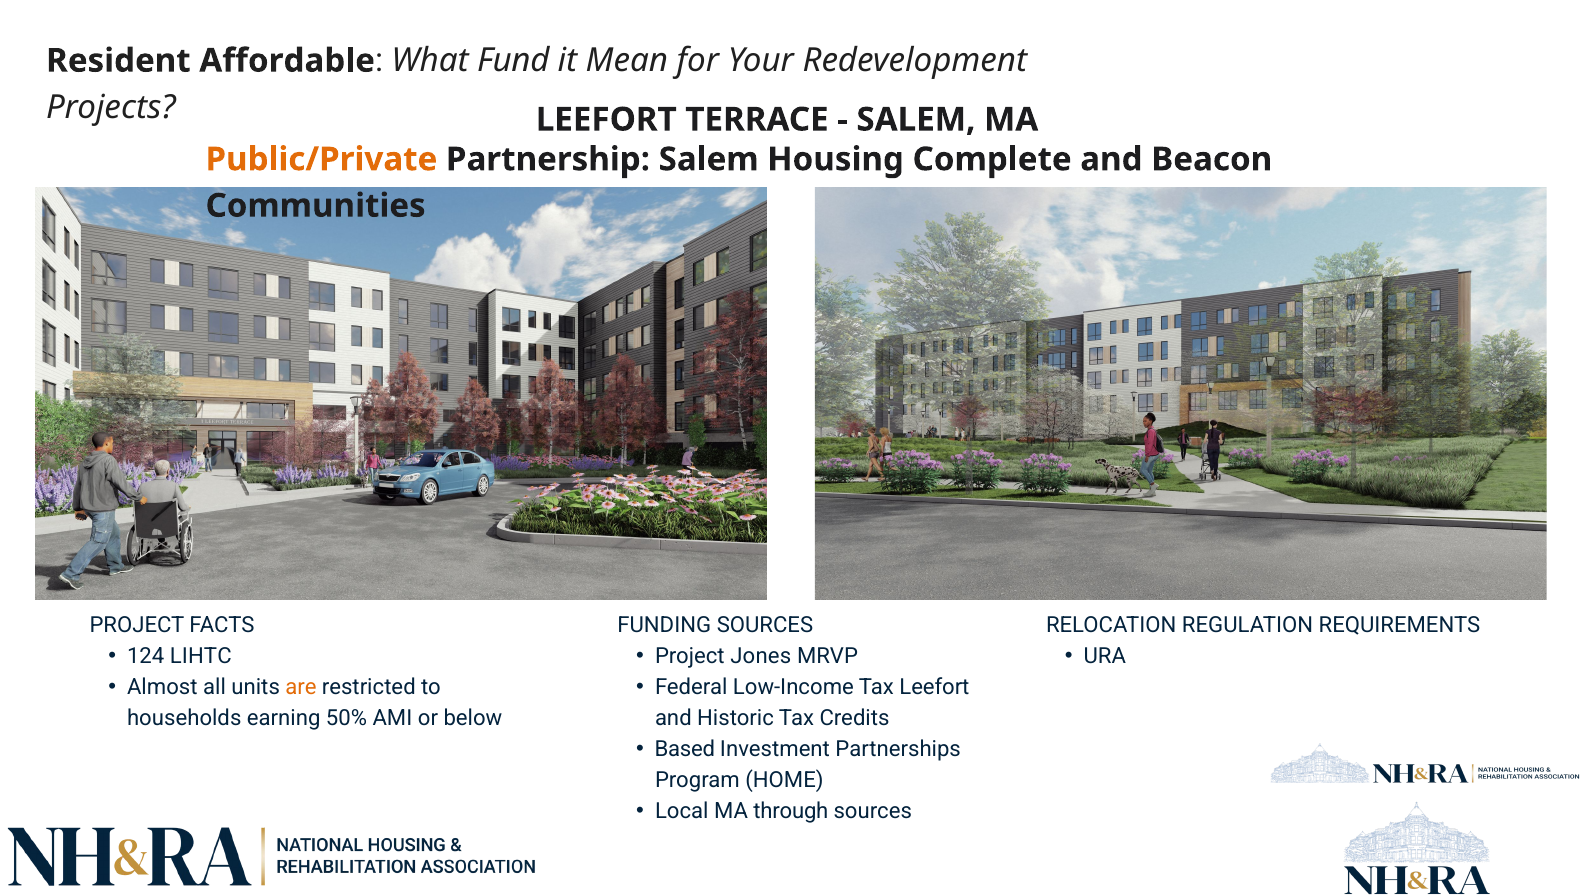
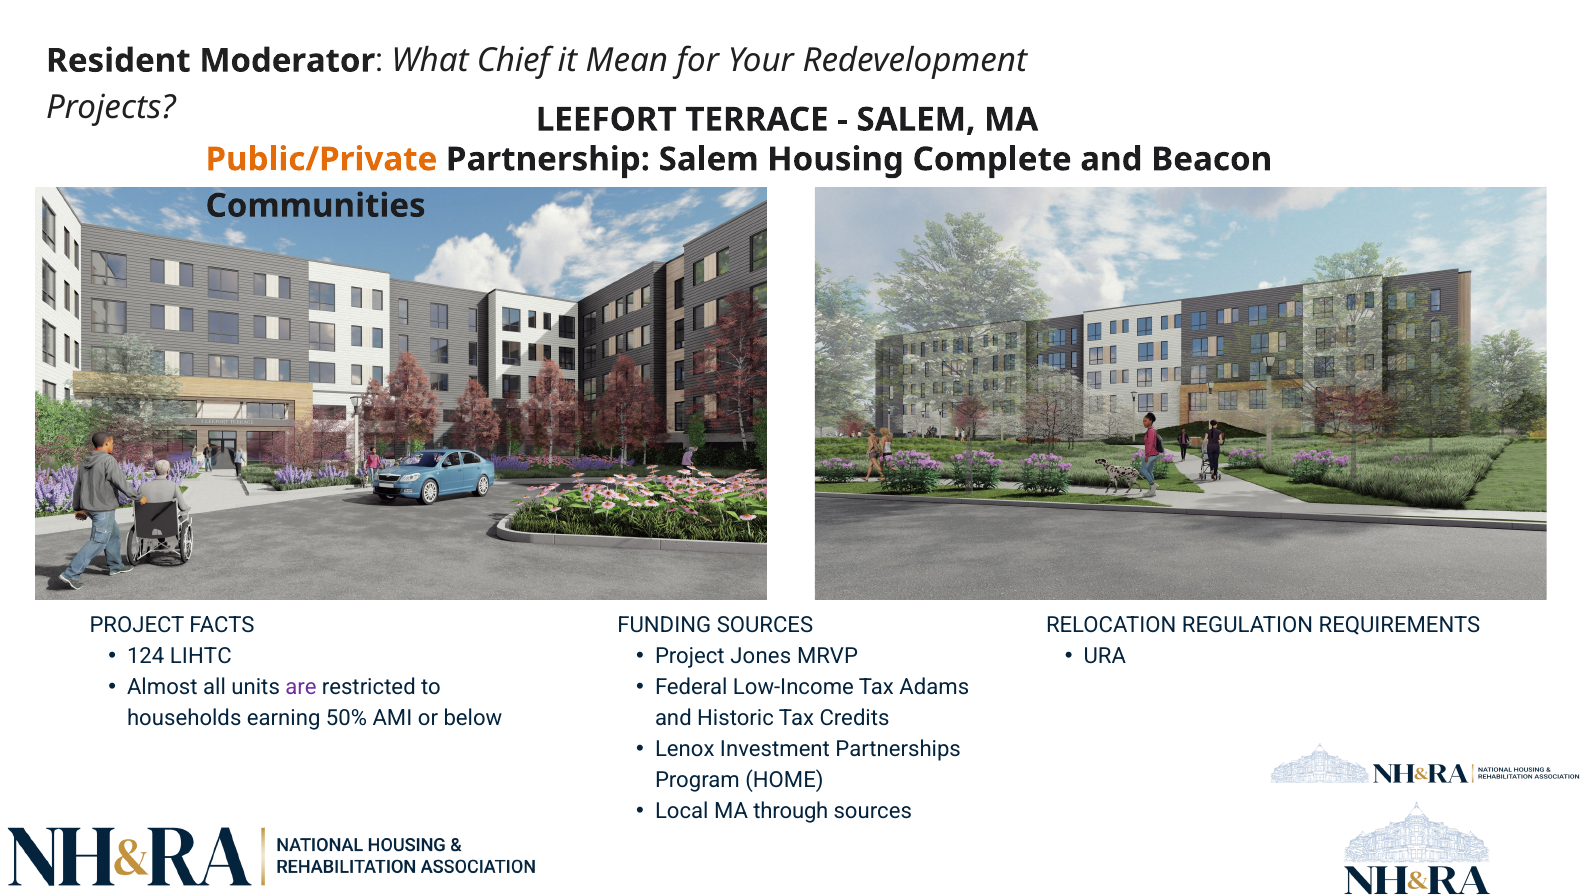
Affordable: Affordable -> Moderator (287, 61)
Fund: Fund -> Chief (513, 61)
are colour: orange -> purple (301, 688)
Tax Leefort: Leefort -> Adams (934, 688)
Based: Based -> Lenox (685, 750)
